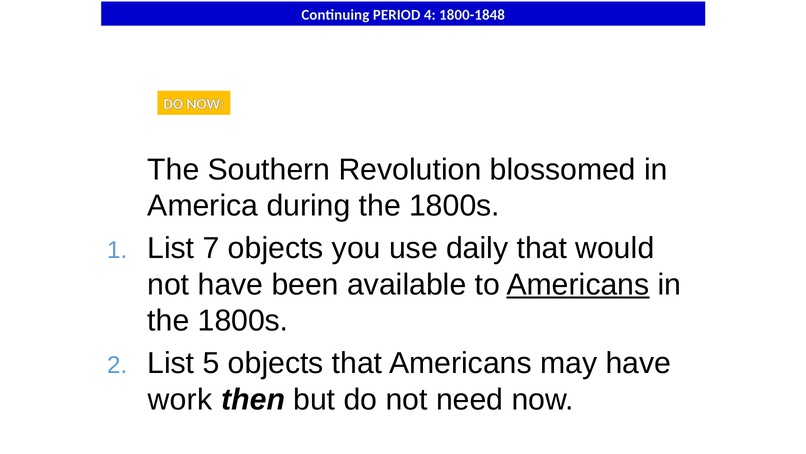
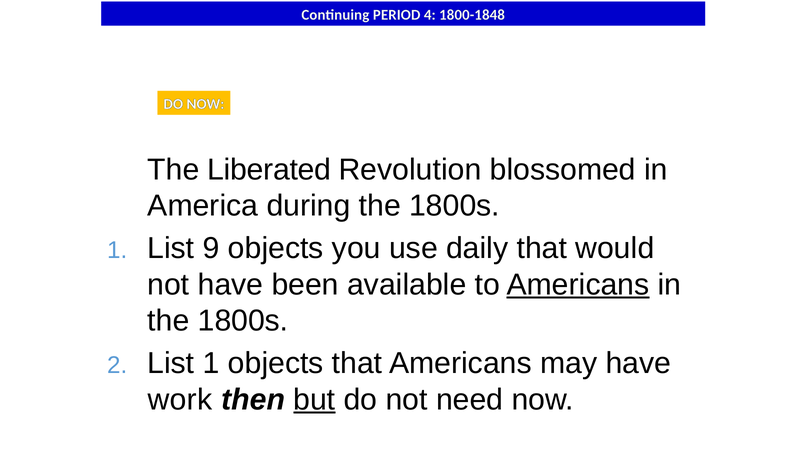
Southern: Southern -> Liberated (269, 169)
7: 7 -> 9 (211, 248)
List 5: 5 -> 1 (211, 363)
but underline: none -> present (314, 399)
